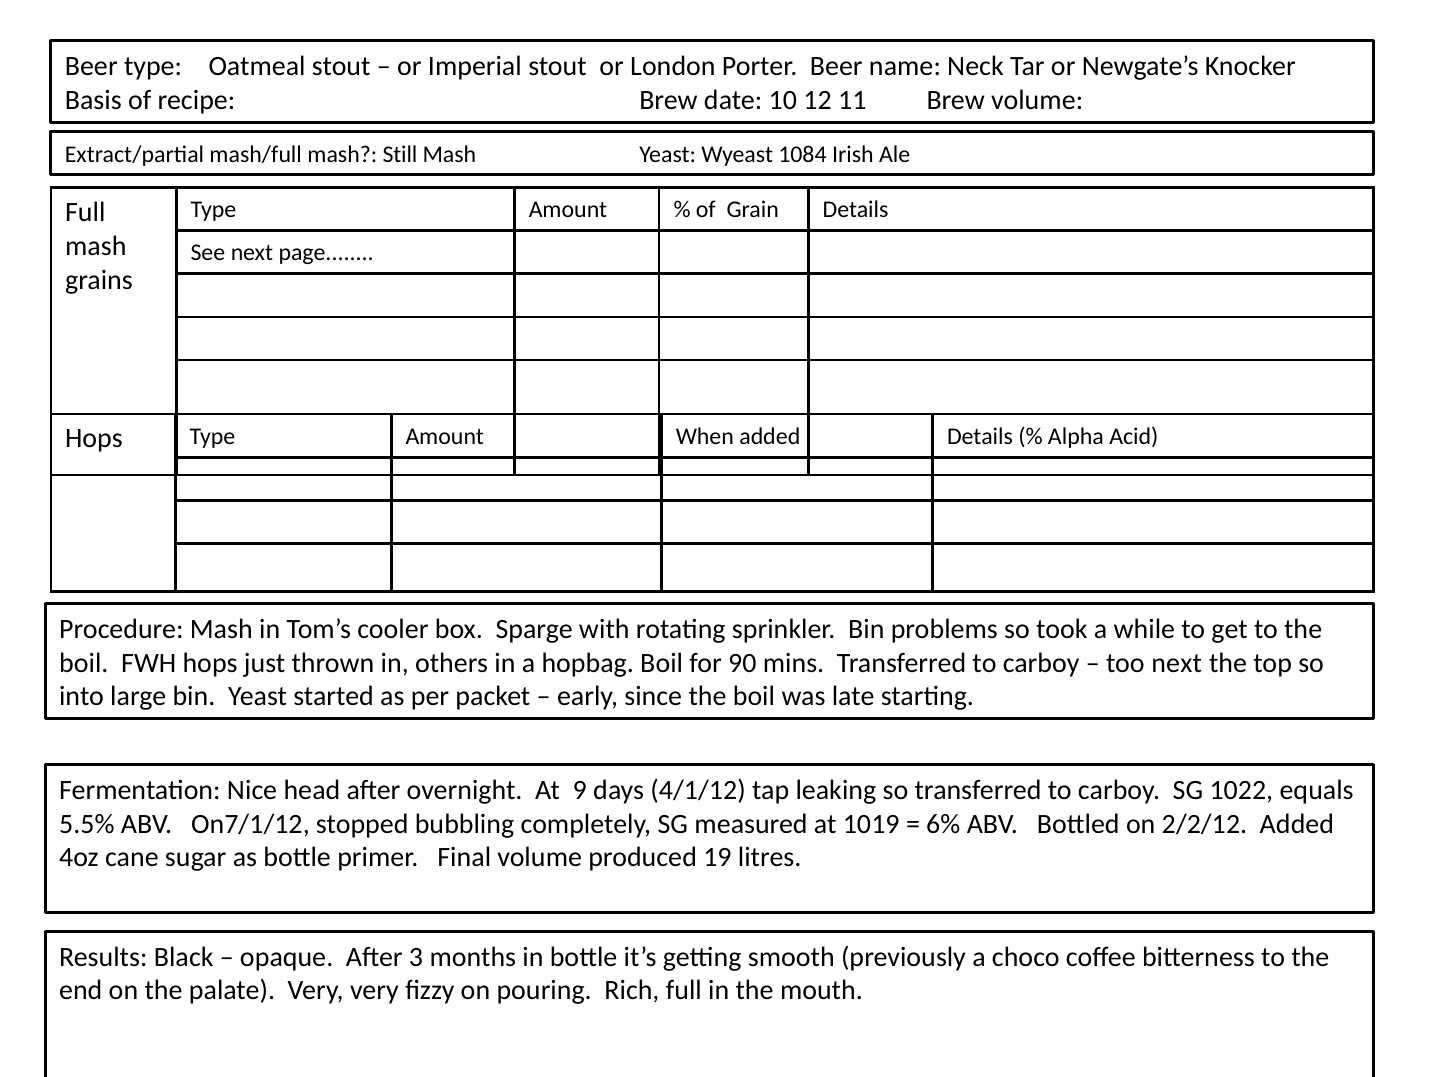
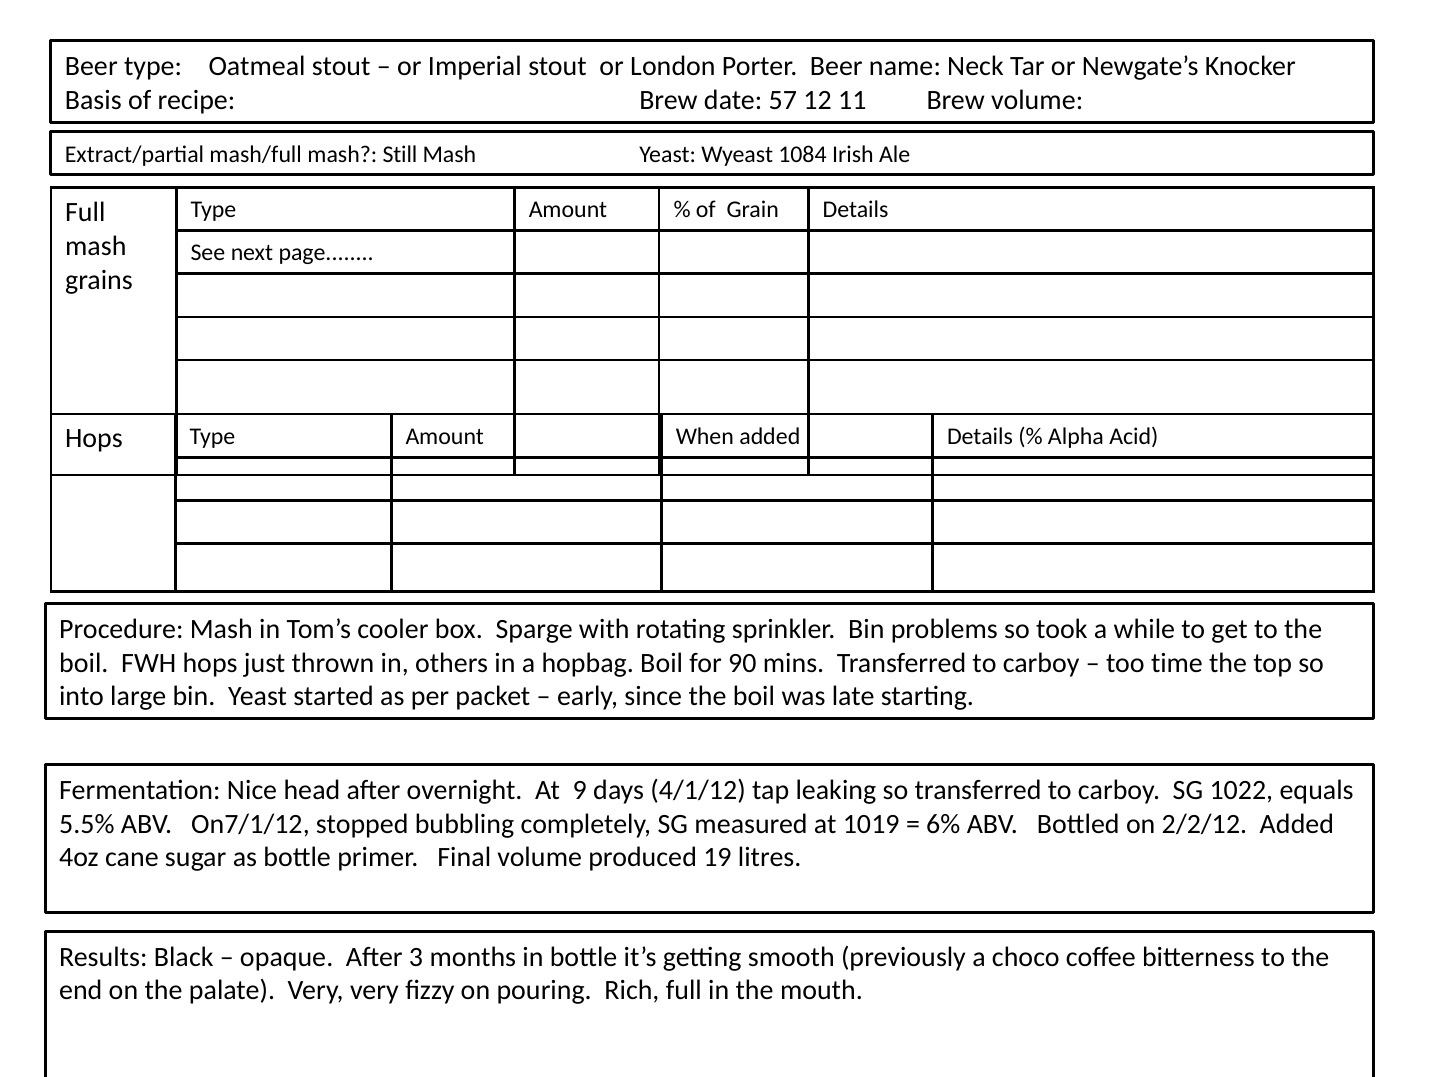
10: 10 -> 57 (783, 100)
too next: next -> time (1177, 663)
